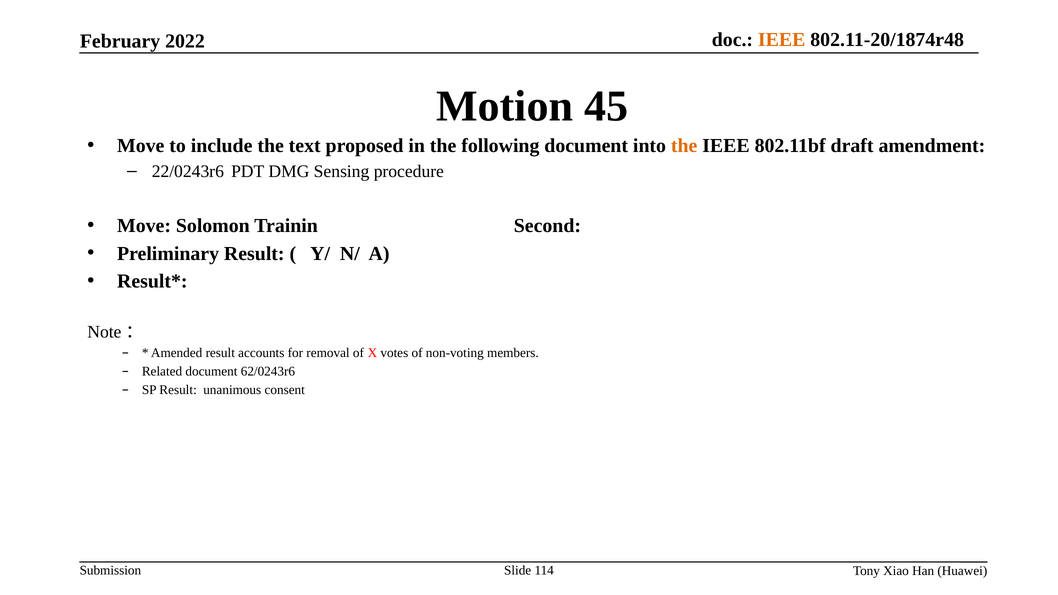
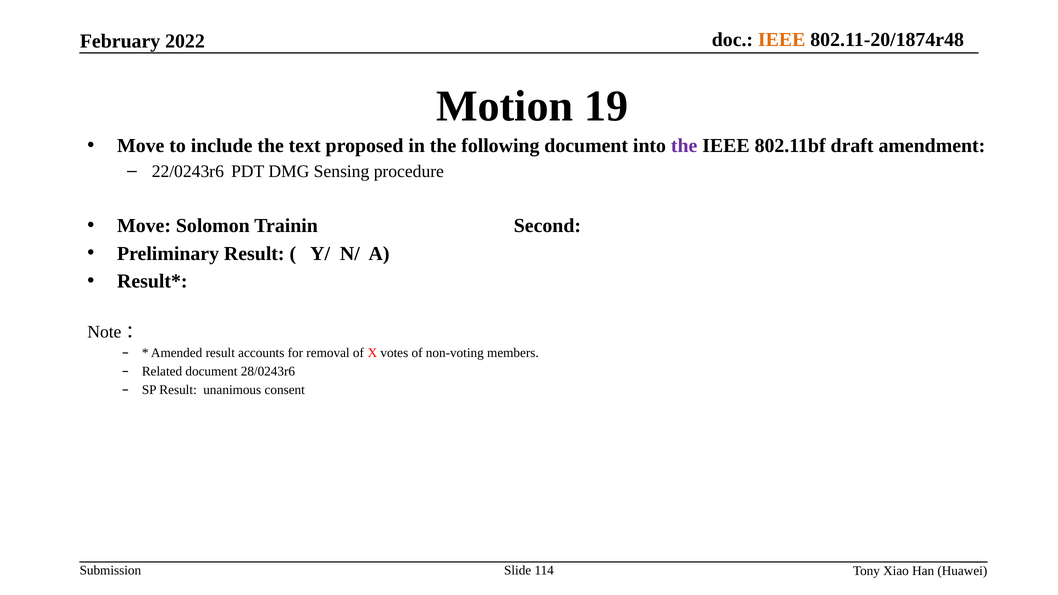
45: 45 -> 19 (606, 106)
the colour: orange -> purple (684, 146)
62/0243r6: 62/0243r6 -> 28/0243r6 (268, 371)
